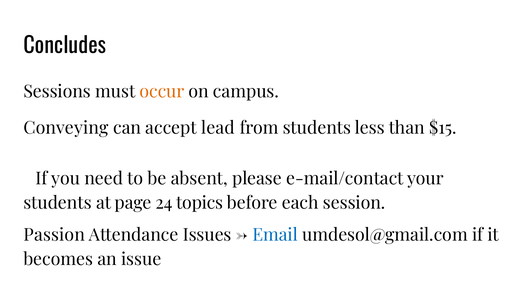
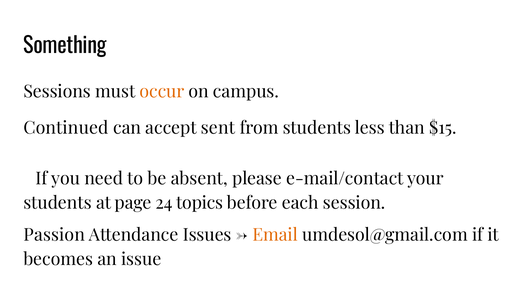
Concludes: Concludes -> Something (65, 46)
Conveying: Conveying -> Continued (66, 128)
lead: lead -> sent (218, 128)
Email colour: blue -> orange (275, 235)
